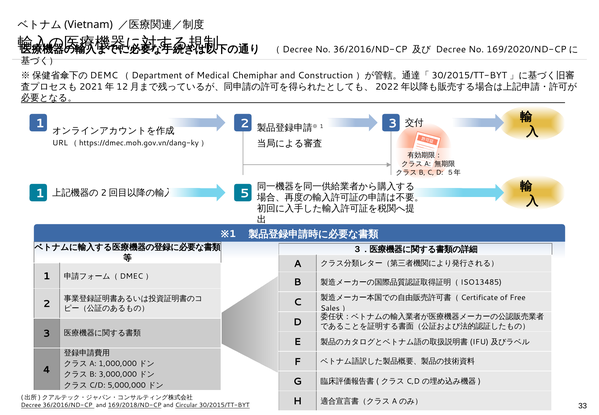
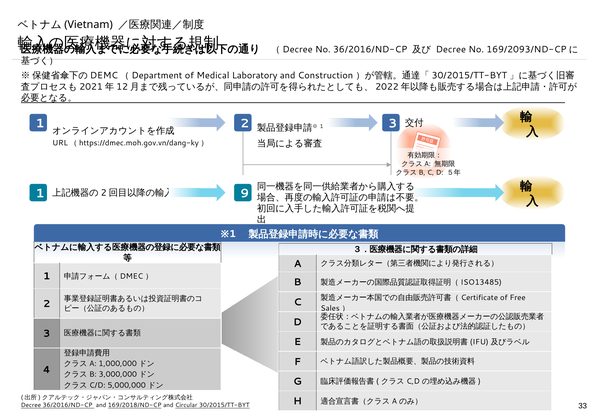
169/2020/ND-CP: 169/2020/ND-CP -> 169/2093/ND-CP (526, 49)
Chemiphar: Chemiphar -> Laboratory (255, 76)
5: 5 -> 9 (245, 193)
